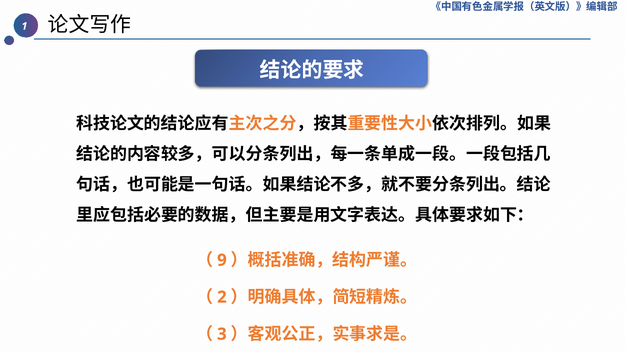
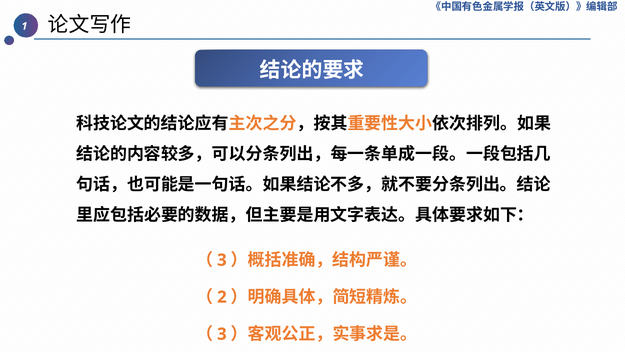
9: 9 -> 3 (222, 260)
